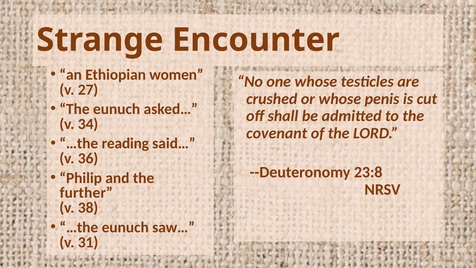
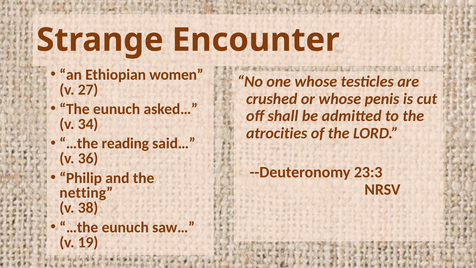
covenant: covenant -> atrocities (277, 133)
23:8: 23:8 -> 23:3 (368, 172)
further: further -> netting (86, 193)
31: 31 -> 19 (88, 242)
